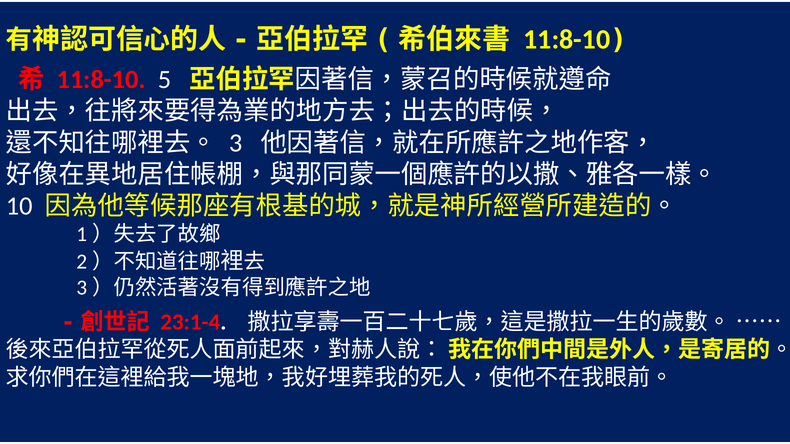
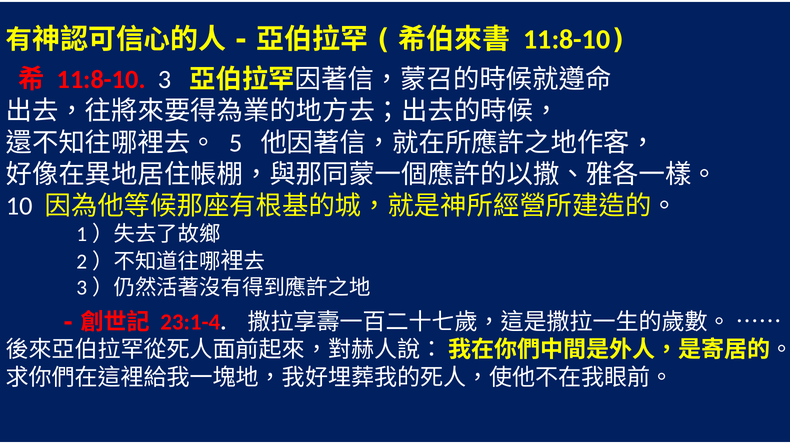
5: 5 -> 3 (164, 80)
3: 3 -> 5 (236, 143)
